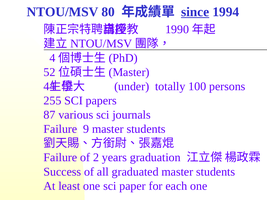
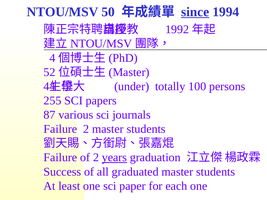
80: 80 -> 50 (108, 12)
1990: 1990 -> 1992 (177, 29)
Failure 9: 9 -> 2 (86, 129)
years underline: none -> present (114, 158)
